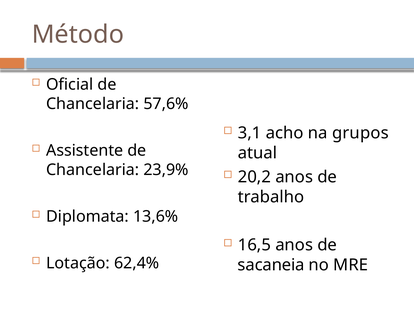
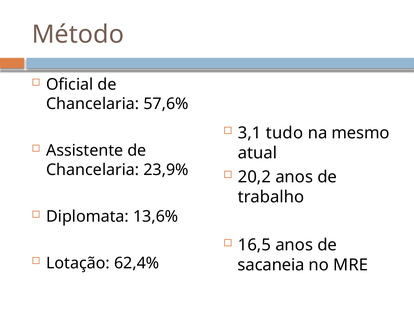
acho: acho -> tudo (285, 133)
grupos: grupos -> mesmo (361, 133)
